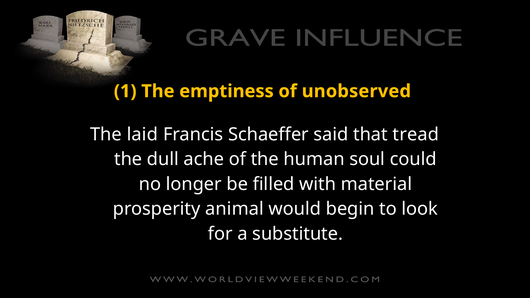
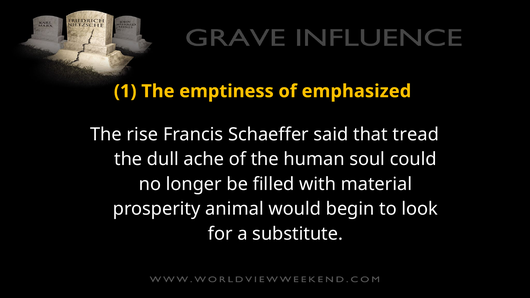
unobserved: unobserved -> emphasized (356, 91)
laid: laid -> rise (142, 135)
